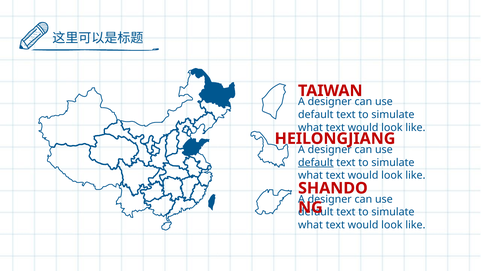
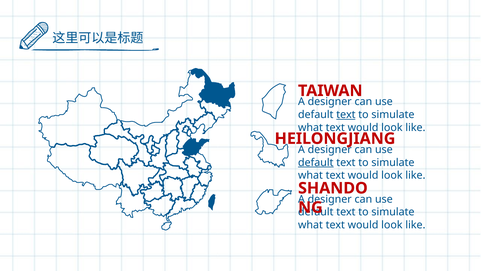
text underline: none -> present (346, 114)
